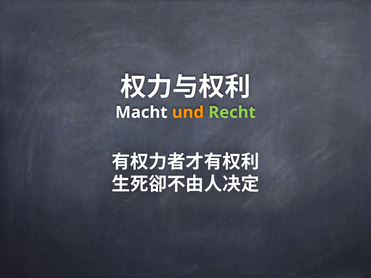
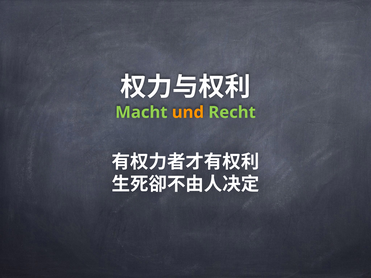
Macht colour: white -> light green (141, 112)
